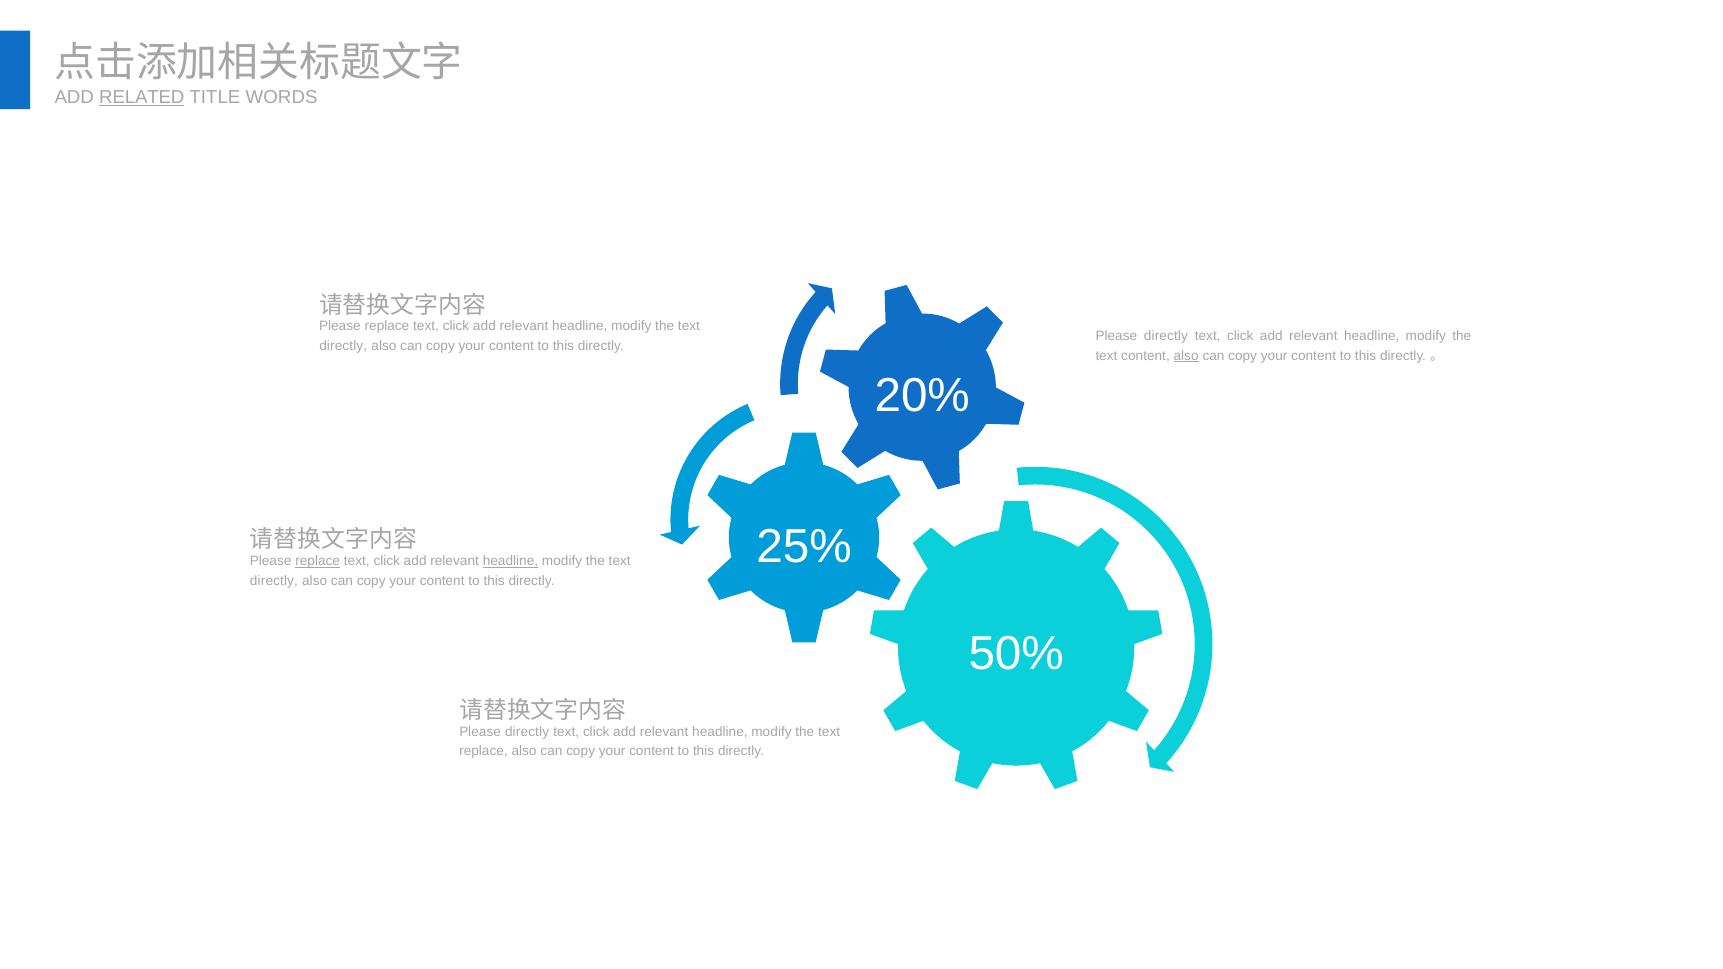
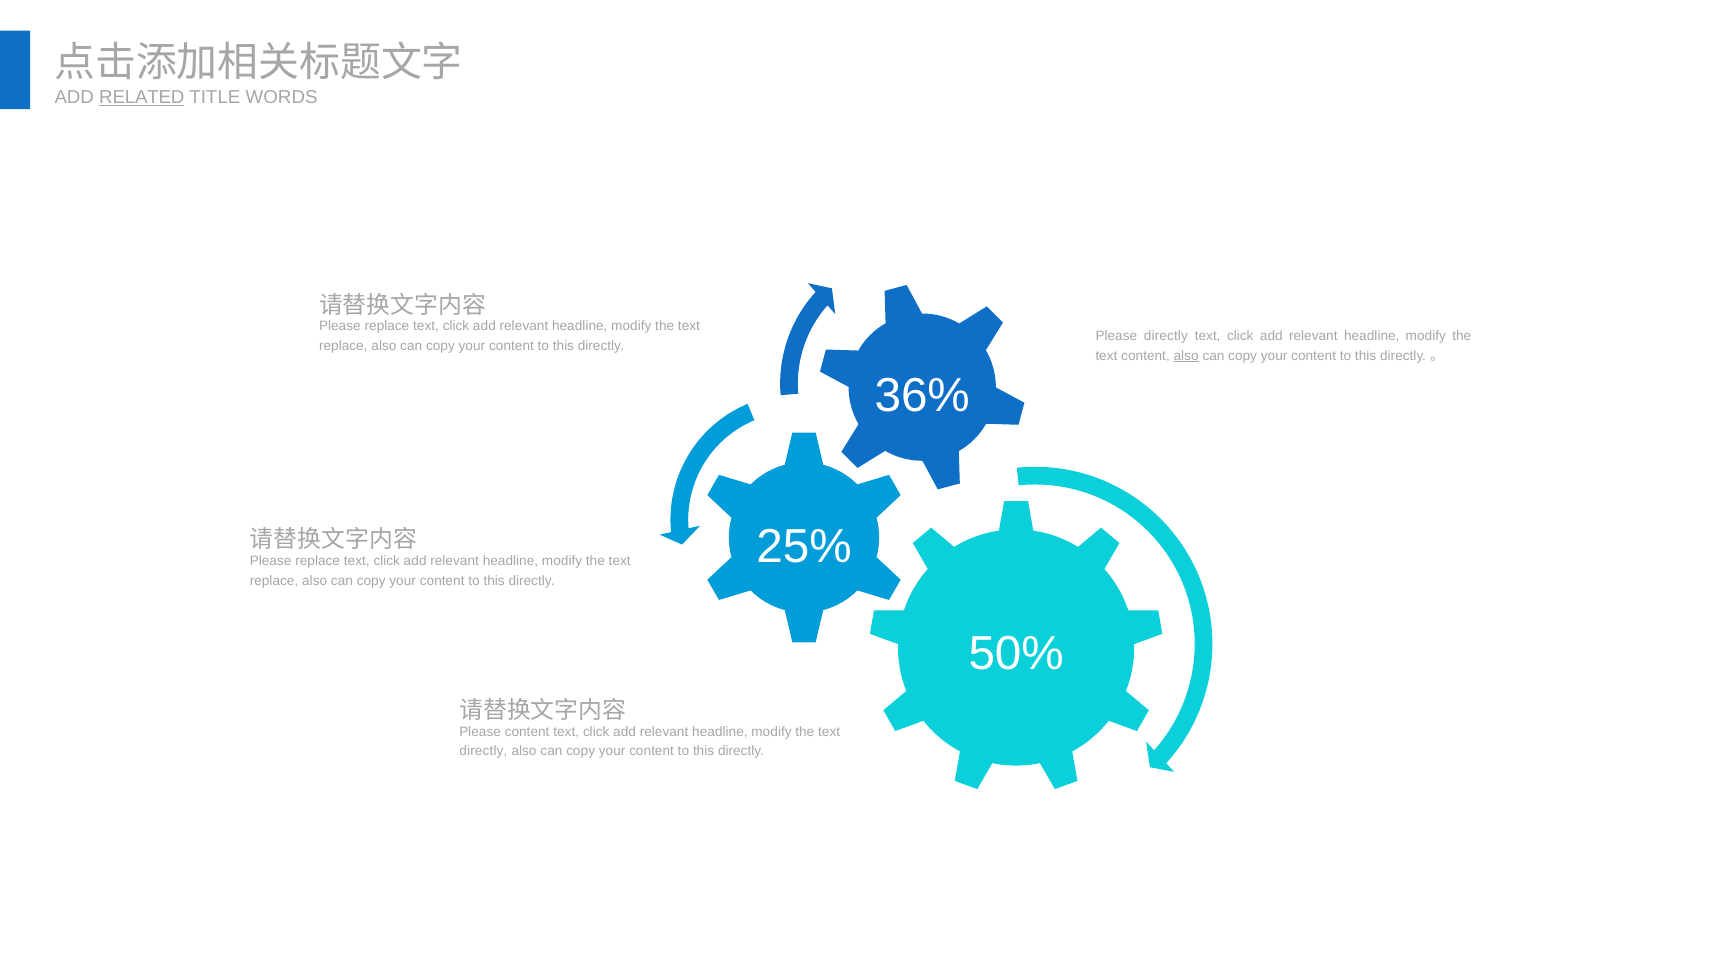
directly: directly -> replace (343, 346)
20%: 20% -> 36% (922, 396)
replace underline: present -> none (318, 561)
headline underline: present -> none (510, 561)
directly: directly -> replace (274, 581)
directly: directly -> content (527, 732)
replace: replace -> directly (483, 751)
